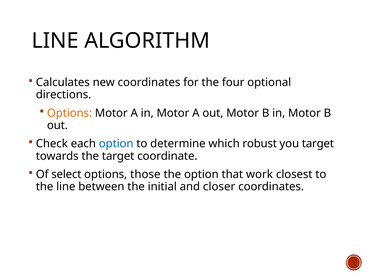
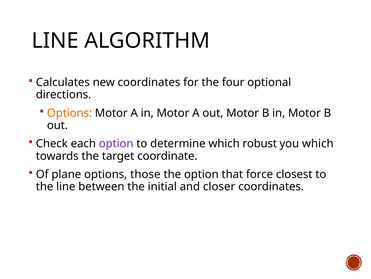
option colour: blue -> purple (116, 143)
you target: target -> which (318, 143)
select: select -> plane (66, 174)
work: work -> force (260, 174)
